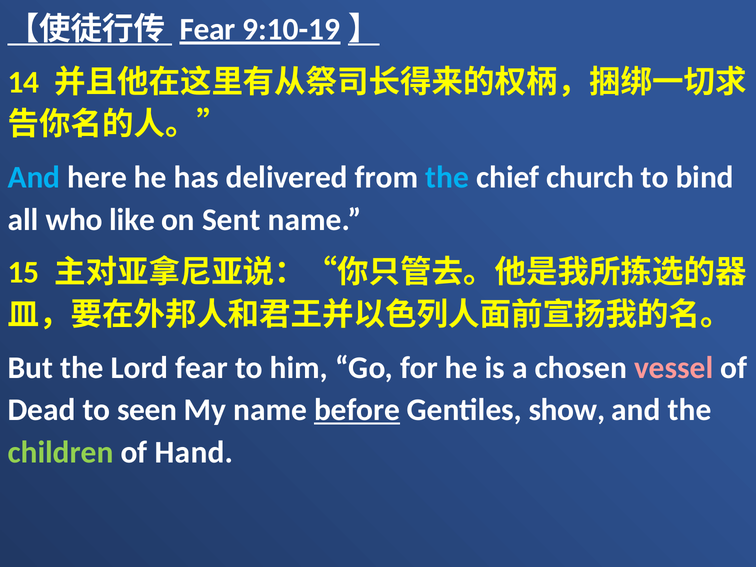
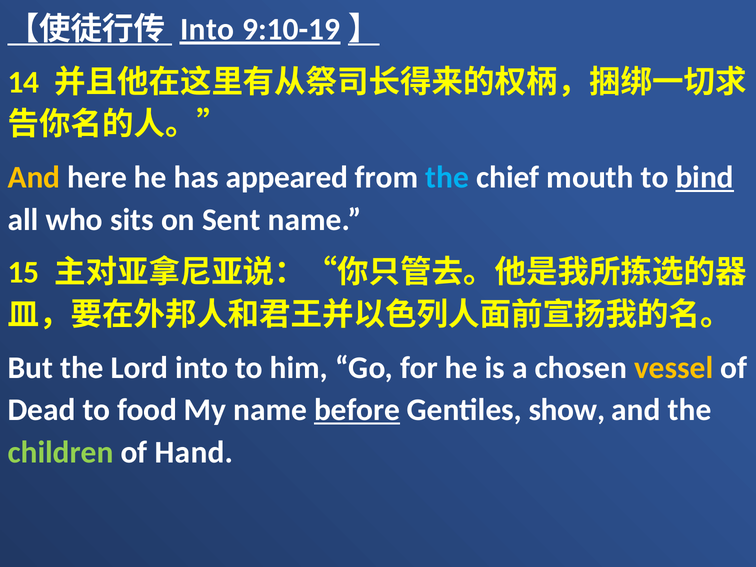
Fear: Fear -> Into (207, 29)
And colour: light blue -> yellow (34, 177)
delivered: delivered -> appeared (287, 177)
church: church -> mouth (590, 177)
bind underline: none -> present (705, 177)
like: like -> sits (132, 220)
Lord fear: fear -> into (202, 368)
vessel colour: pink -> yellow (674, 368)
seen: seen -> food (147, 410)
